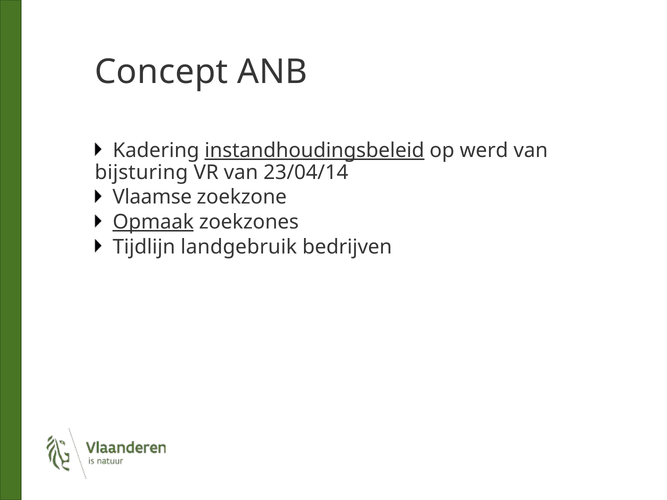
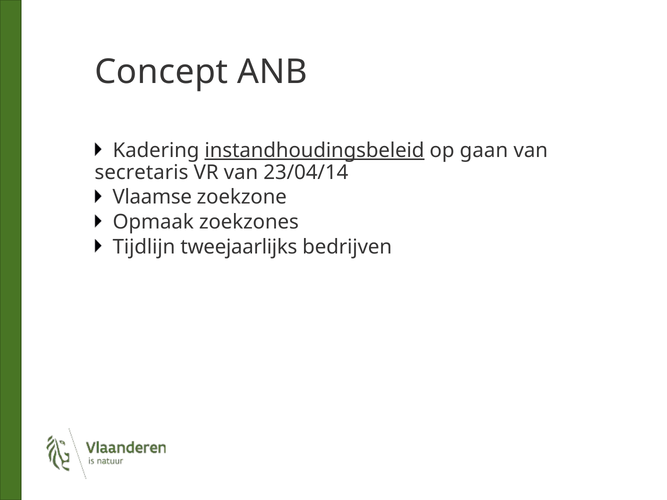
werd: werd -> gaan (484, 151)
bijsturing: bijsturing -> secretaris (141, 173)
Opmaak underline: present -> none (153, 222)
landgebruik: landgebruik -> tweejaarlijks (239, 247)
